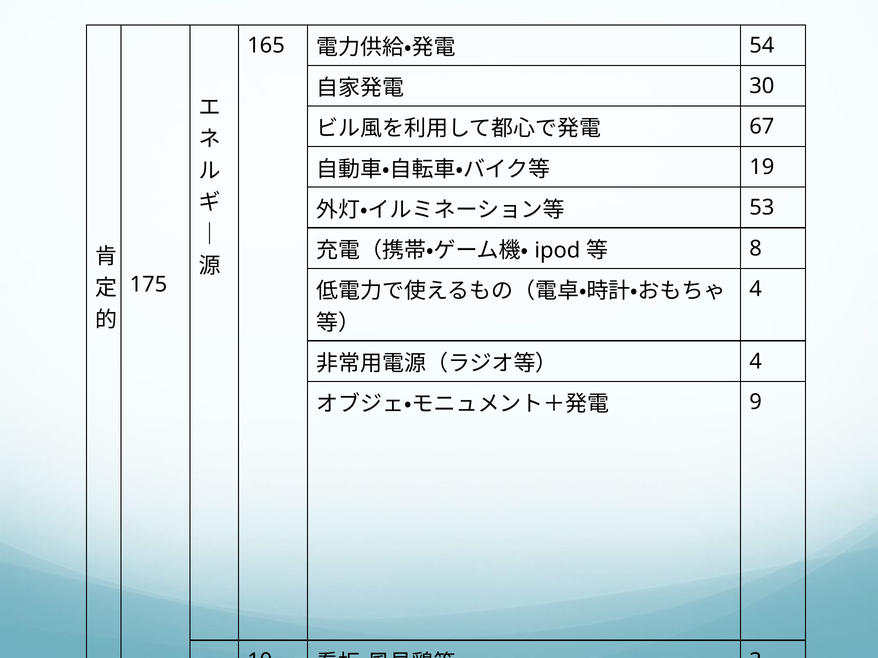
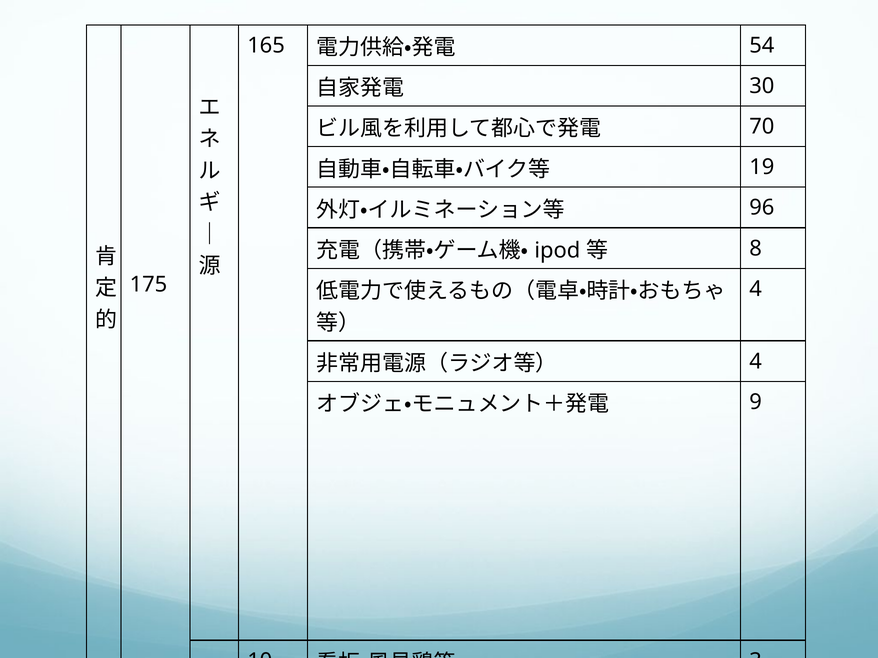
67: 67 -> 70 (762, 127)
53: 53 -> 96 (762, 208)
